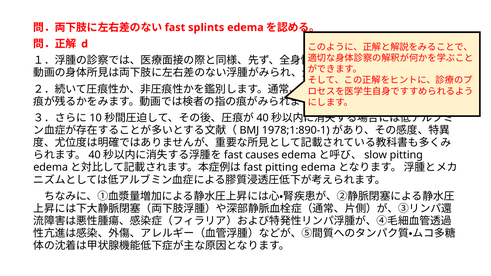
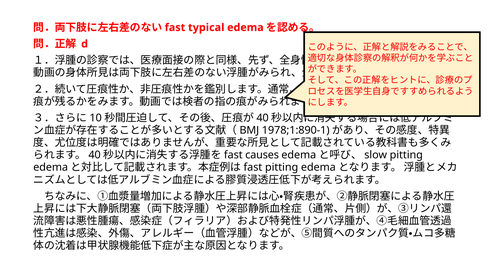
splints: splints -> typical (206, 28)
